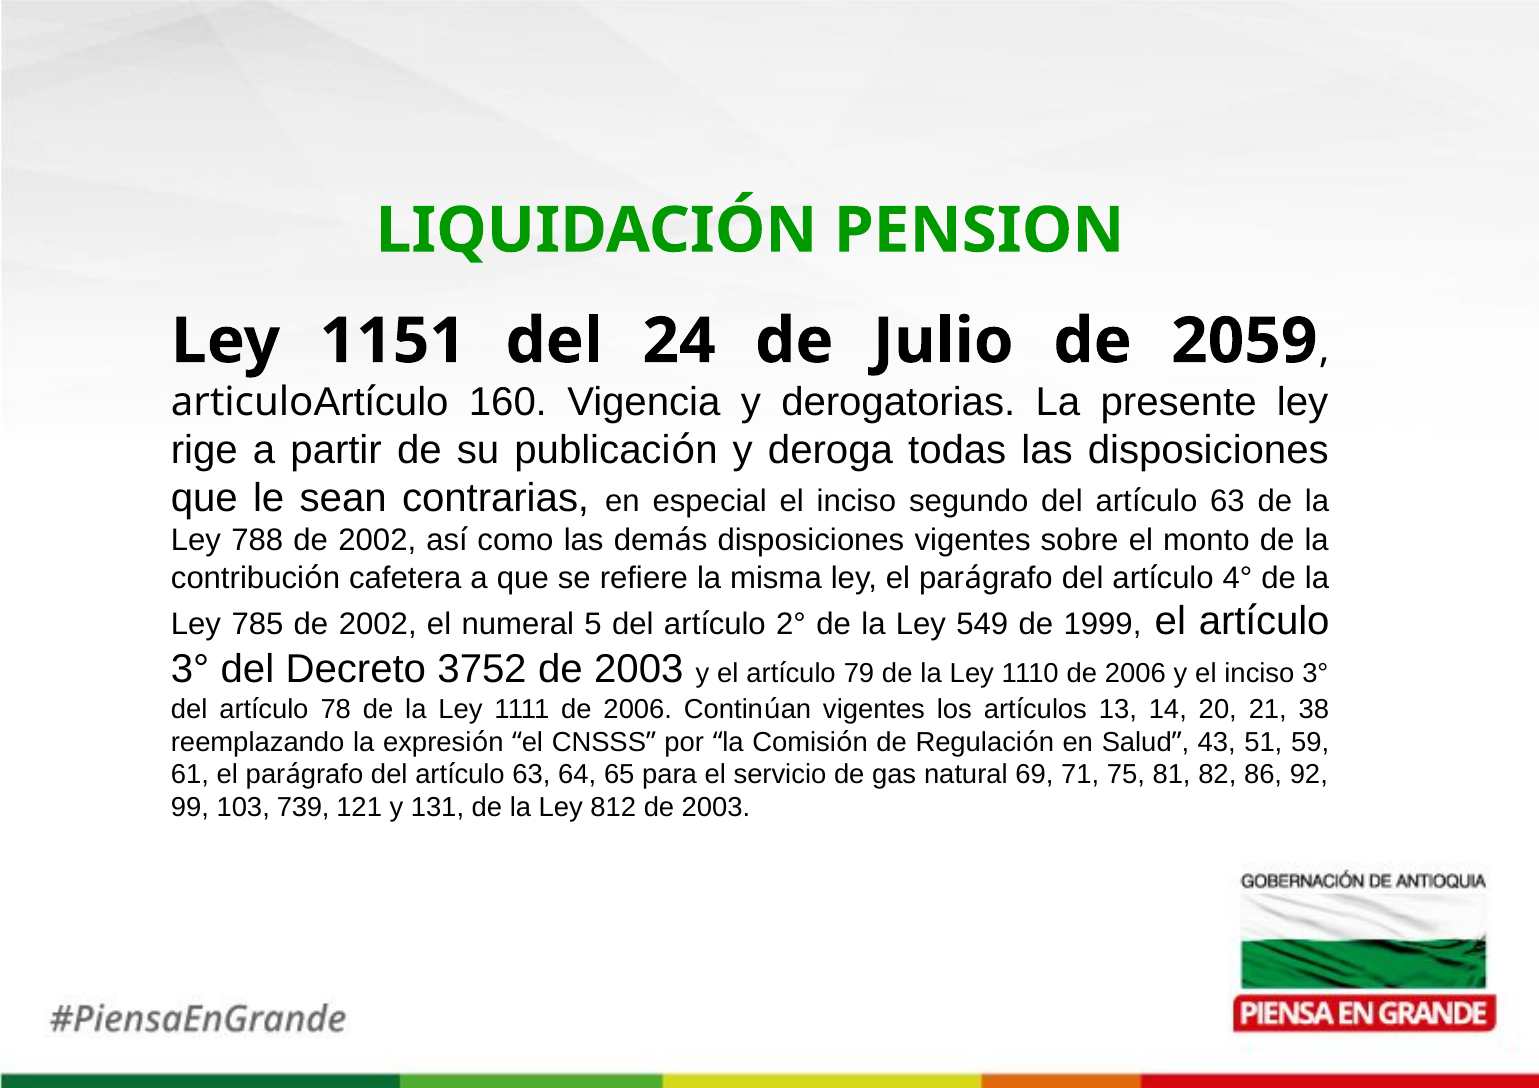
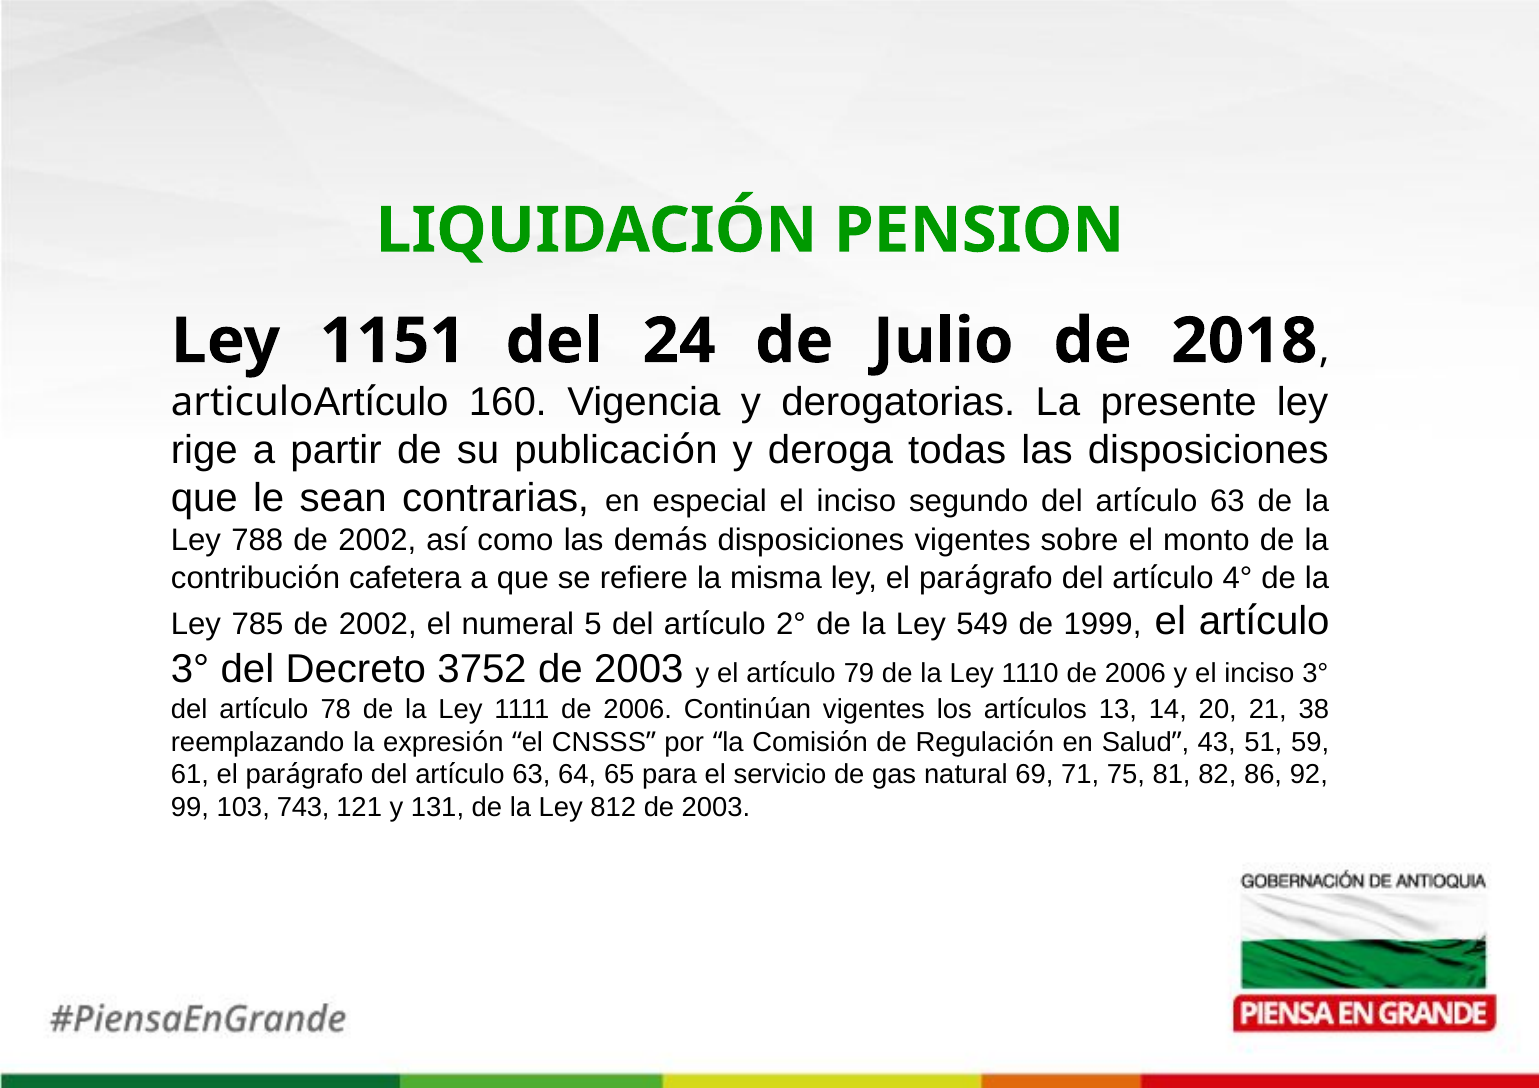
2059: 2059 -> 2018 (1244, 341)
739: 739 -> 743 (303, 808)
